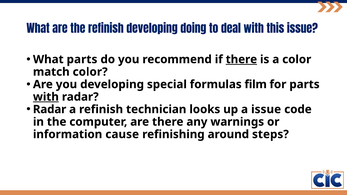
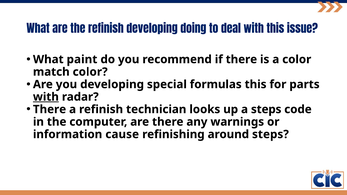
What parts: parts -> paint (82, 59)
there underline: present -> none (241, 59)
formulas film: film -> this (256, 84)
Radar: Radar -> There (50, 109)
a issue: issue -> steps (266, 109)
